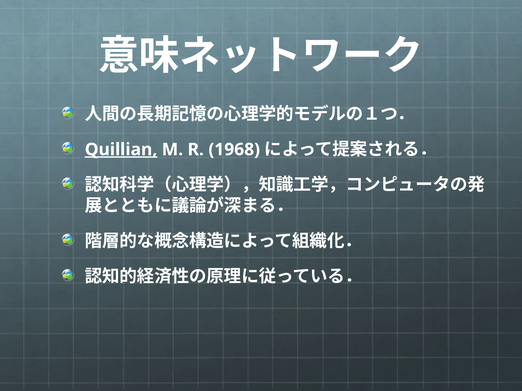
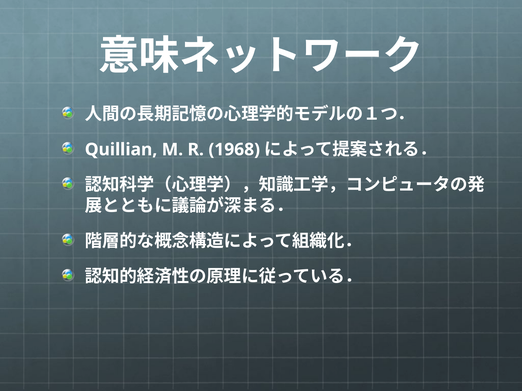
Quillian underline: present -> none (121, 150)
